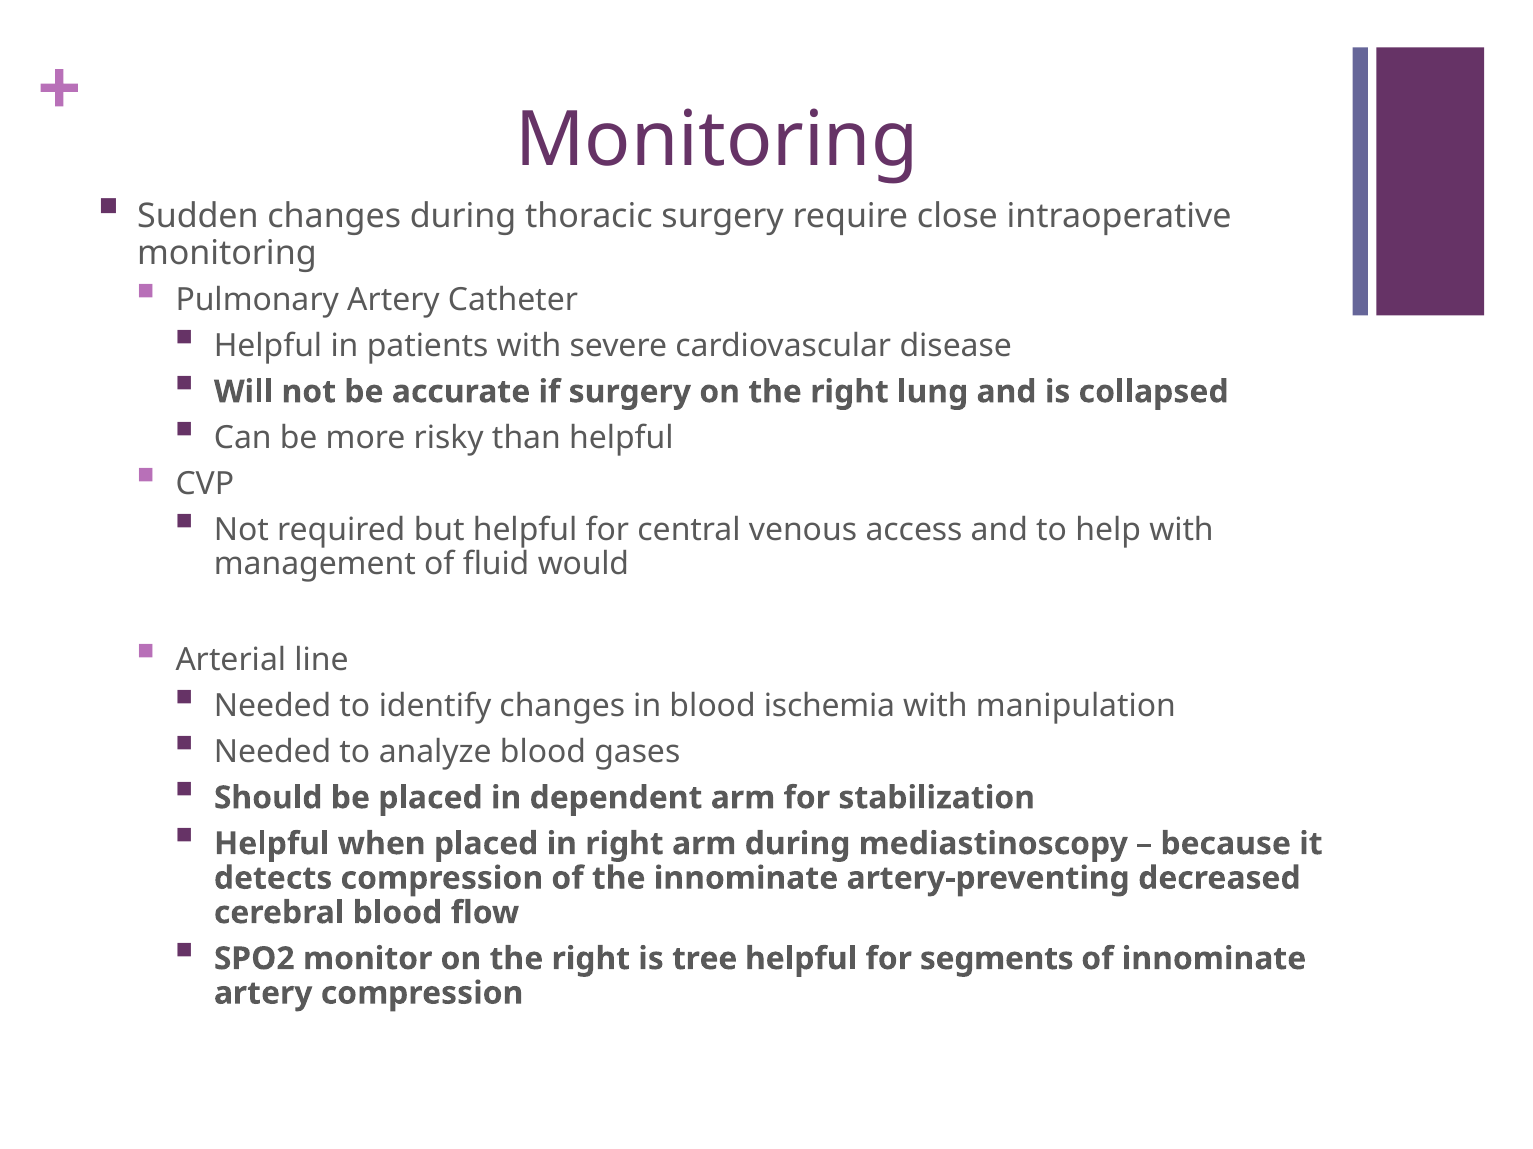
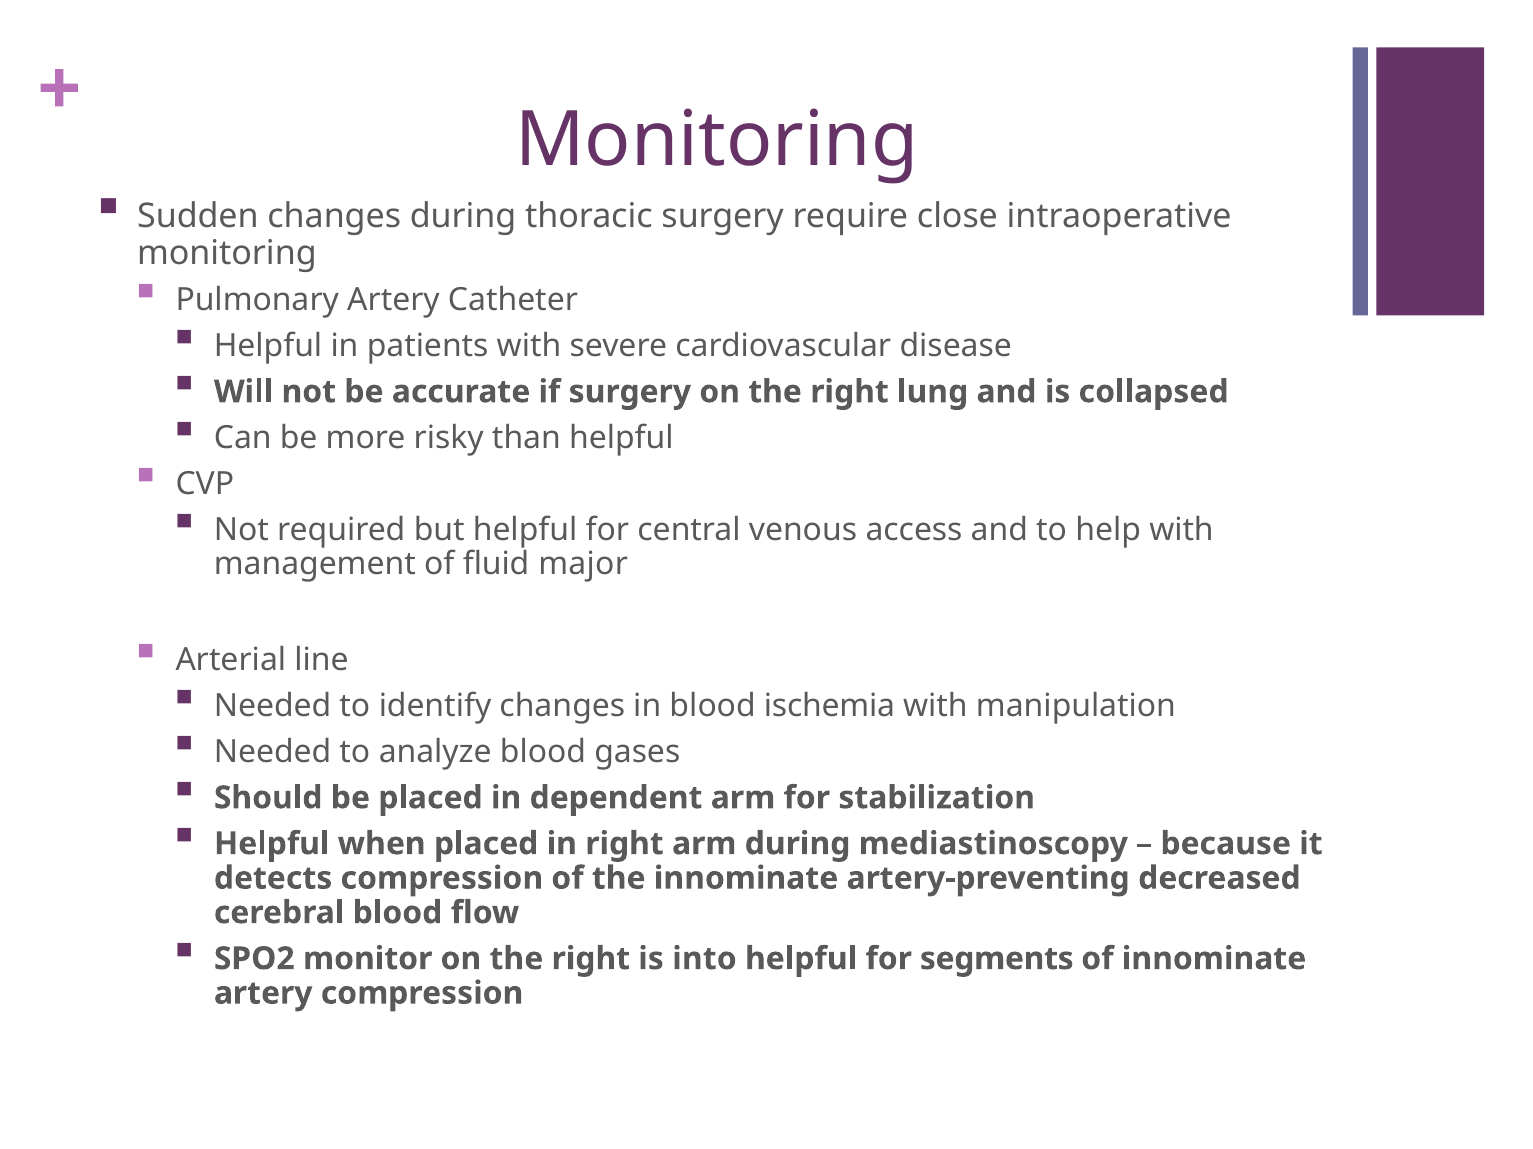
would: would -> major (583, 565)
tree: tree -> into (704, 959)
